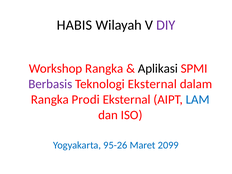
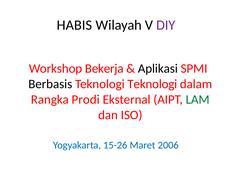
Workshop Rangka: Rangka -> Bekerja (104, 69)
Berbasis colour: purple -> black (50, 84)
Teknologi Eksternal: Eksternal -> Teknologi (152, 84)
LAM colour: blue -> green (198, 99)
95-26: 95-26 -> 15-26 (115, 145)
2099: 2099 -> 2006 (168, 145)
